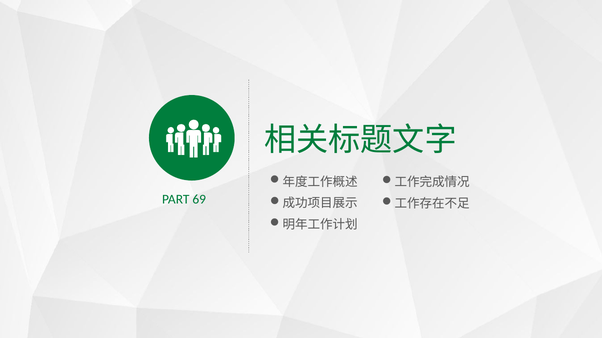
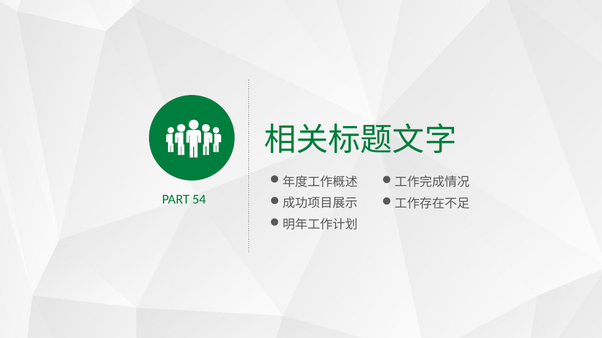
69: 69 -> 54 (199, 200)
